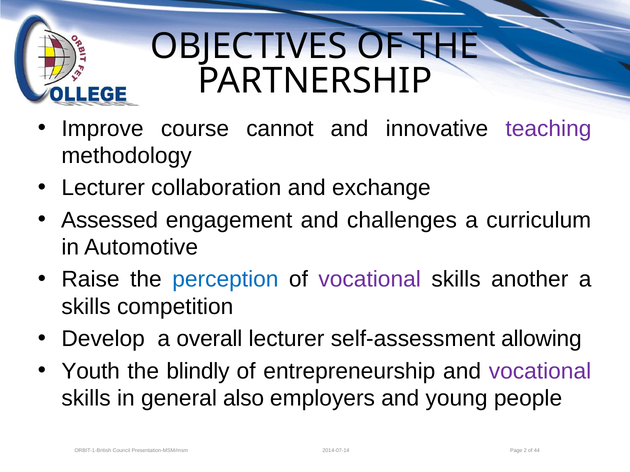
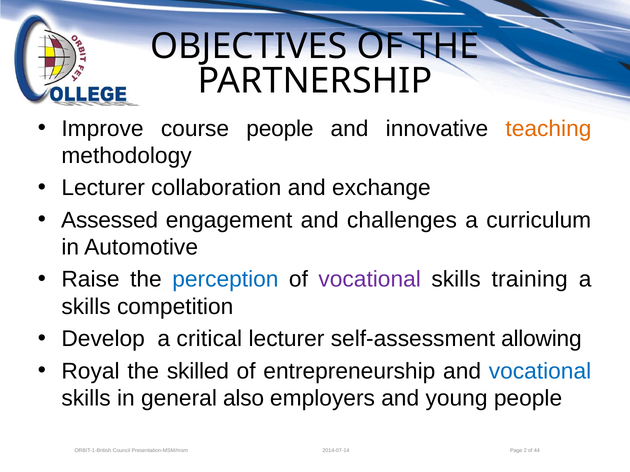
course cannot: cannot -> people (280, 129)
teaching colour: purple -> orange (548, 129)
another: another -> training (530, 280)
overall: overall -> critical (209, 339)
Youth: Youth -> Royal (91, 371)
blindly: blindly -> skilled (198, 371)
vocational colour: purple -> blue (540, 371)
